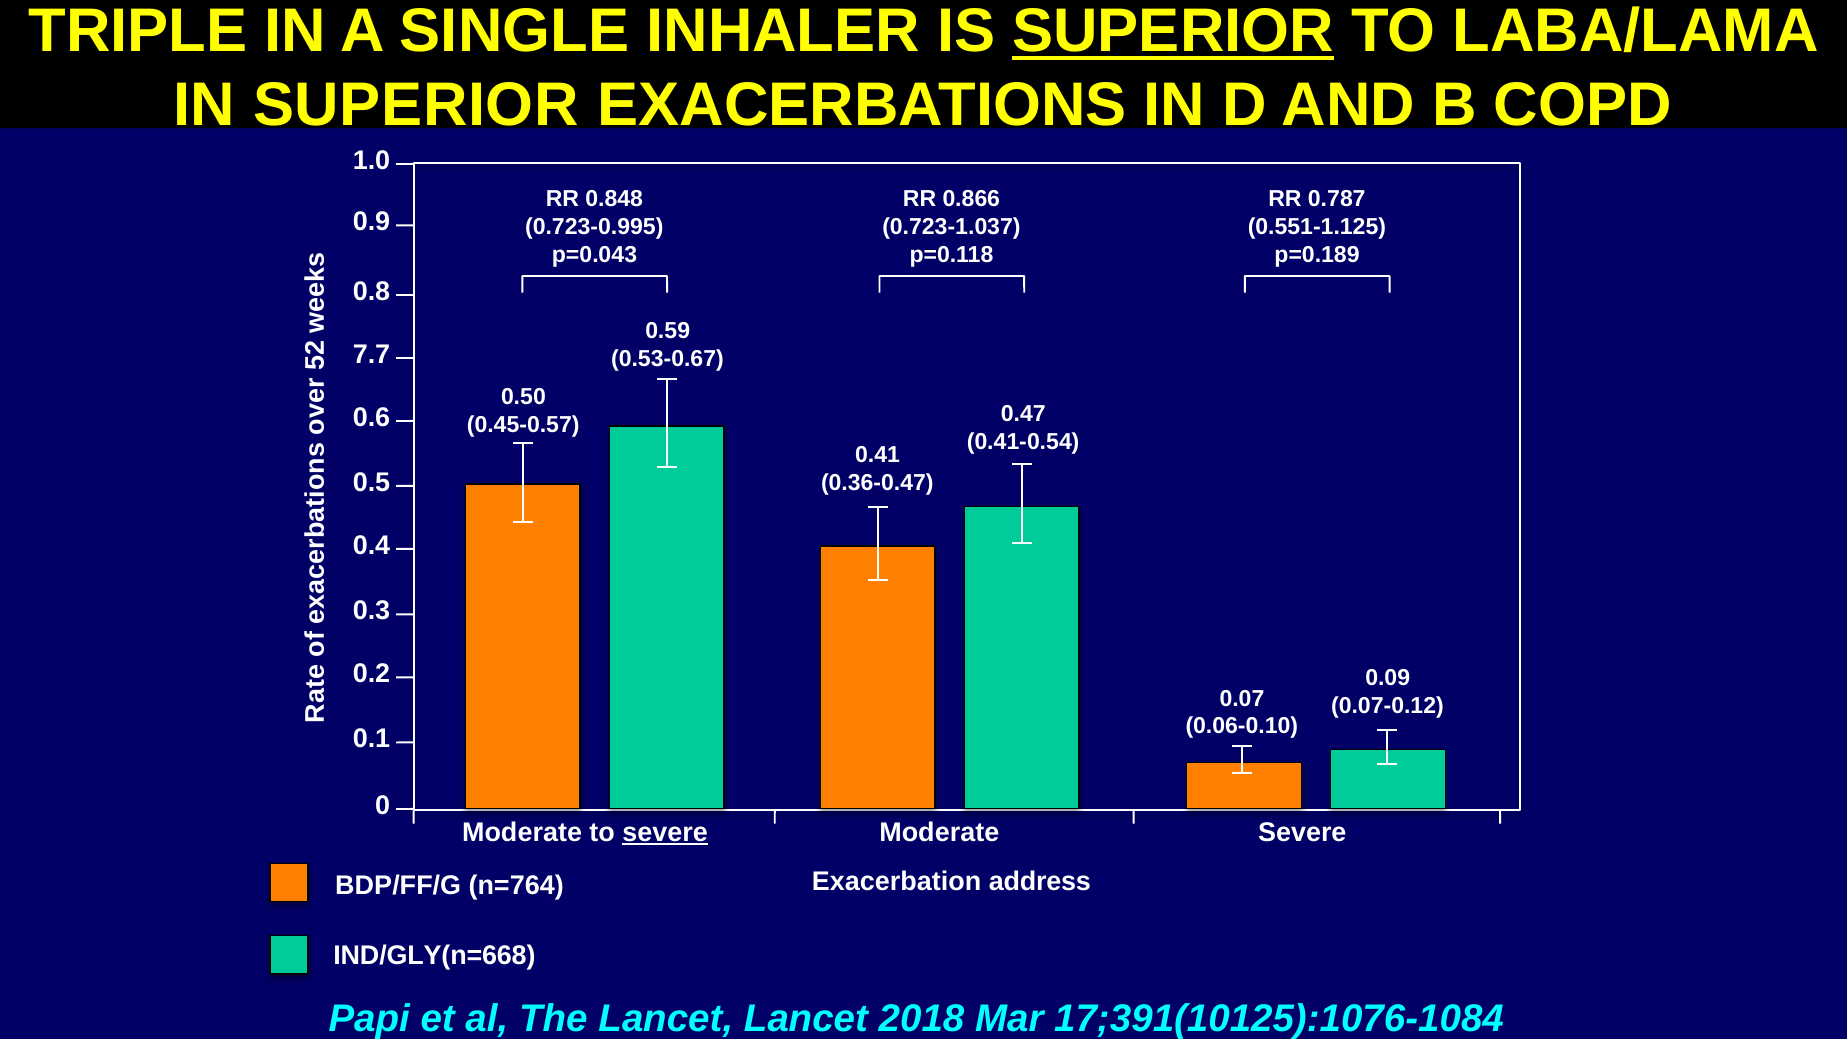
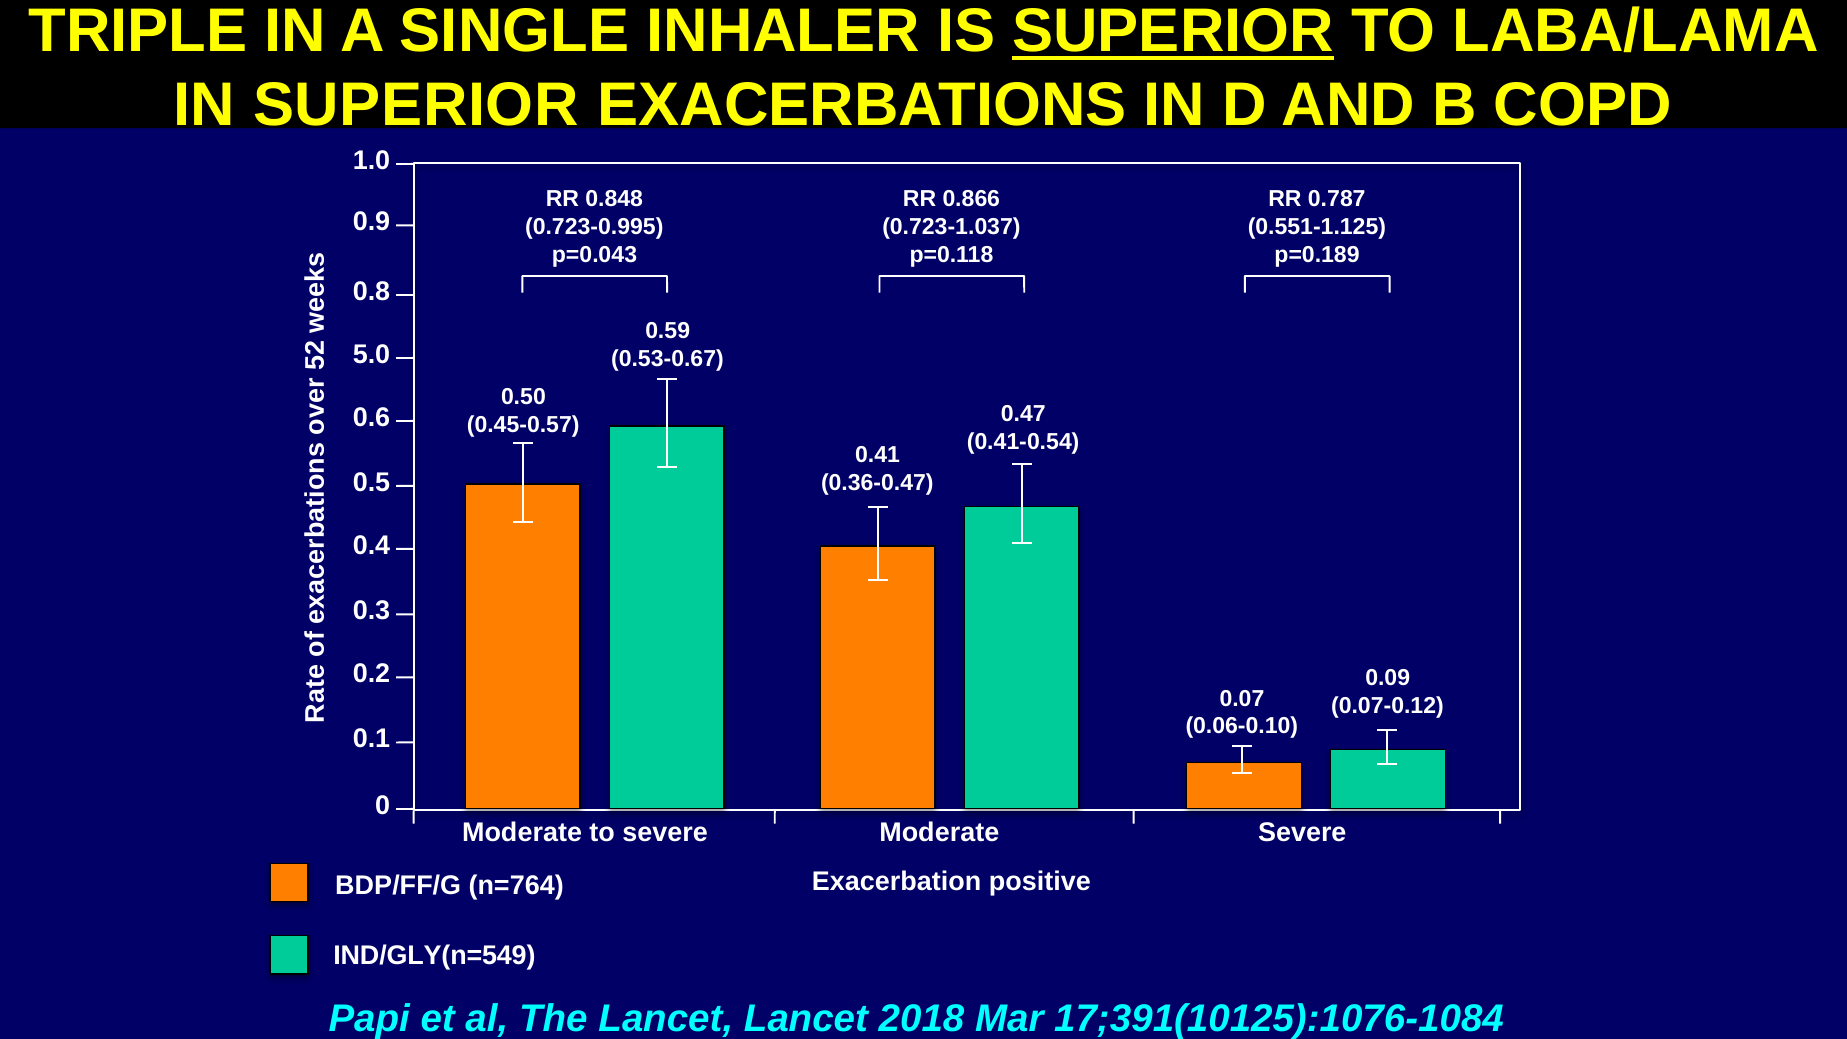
7.7: 7.7 -> 5.0 (371, 354)
severe underline: present -> none (665, 832)
address: address -> positive (1040, 882)
IND/GLY(n=668: IND/GLY(n=668 -> IND/GLY(n=549 (434, 956)
